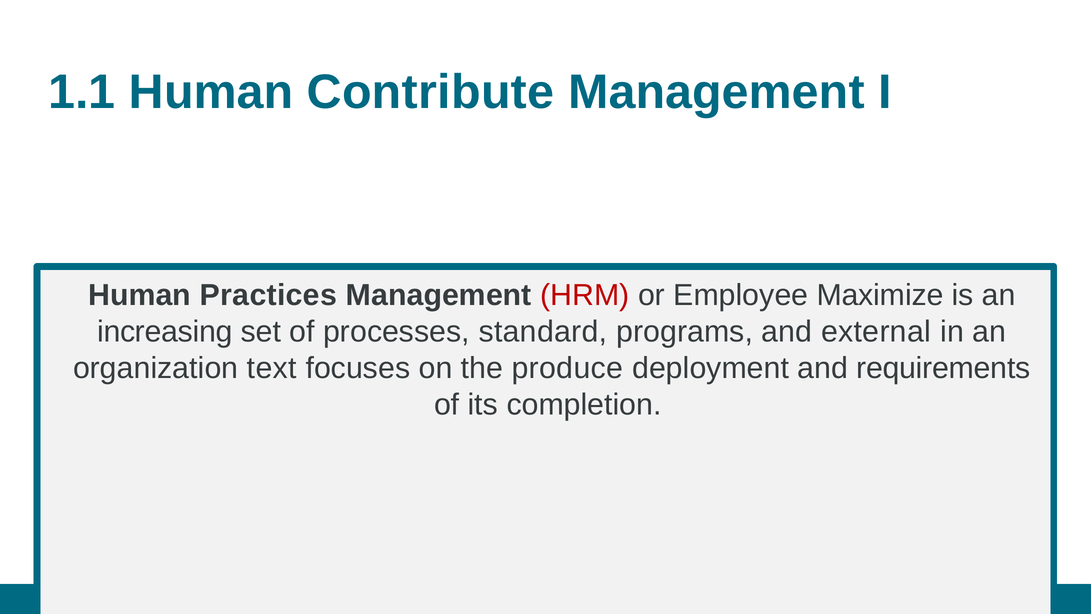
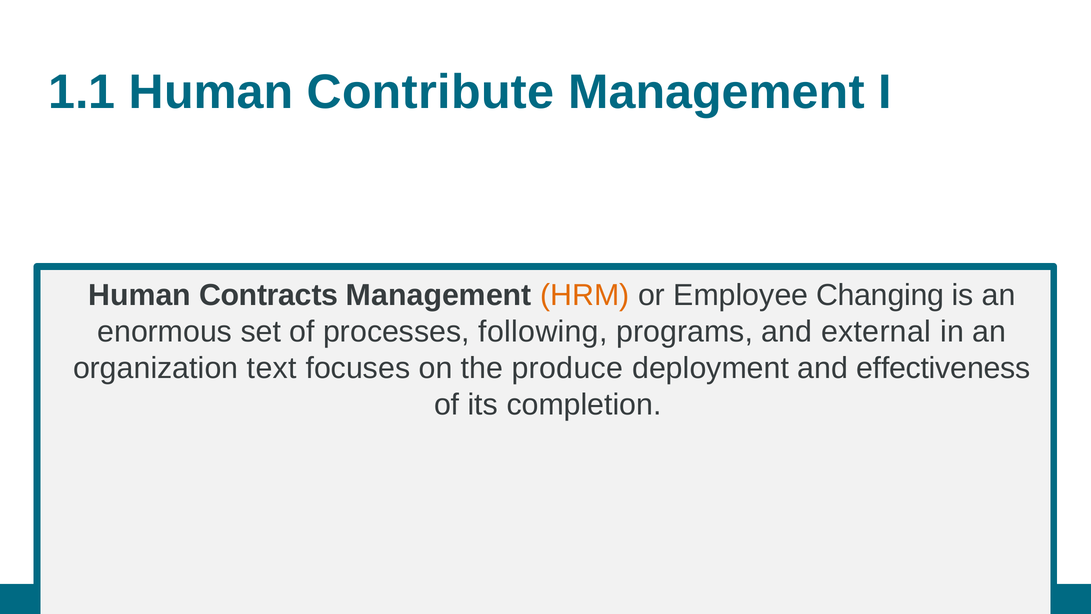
Practices: Practices -> Contracts (269, 295)
HRM colour: red -> orange (585, 295)
Maximize: Maximize -> Changing (880, 295)
increasing: increasing -> enormous (165, 332)
standard: standard -> following (543, 332)
requirements: requirements -> effectiveness (943, 368)
